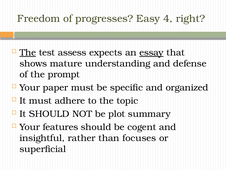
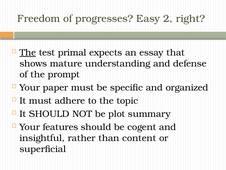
4: 4 -> 2 (168, 19)
assess: assess -> primal (72, 52)
essay underline: present -> none (151, 52)
focuses: focuses -> content (139, 138)
